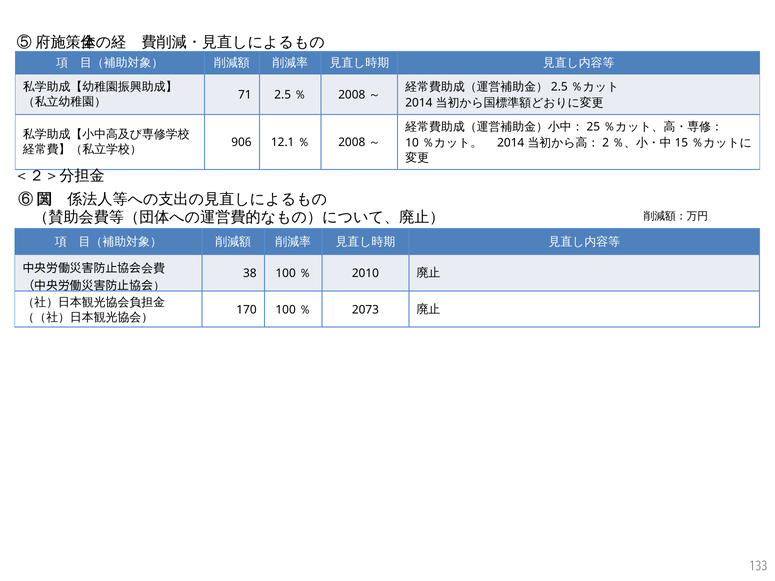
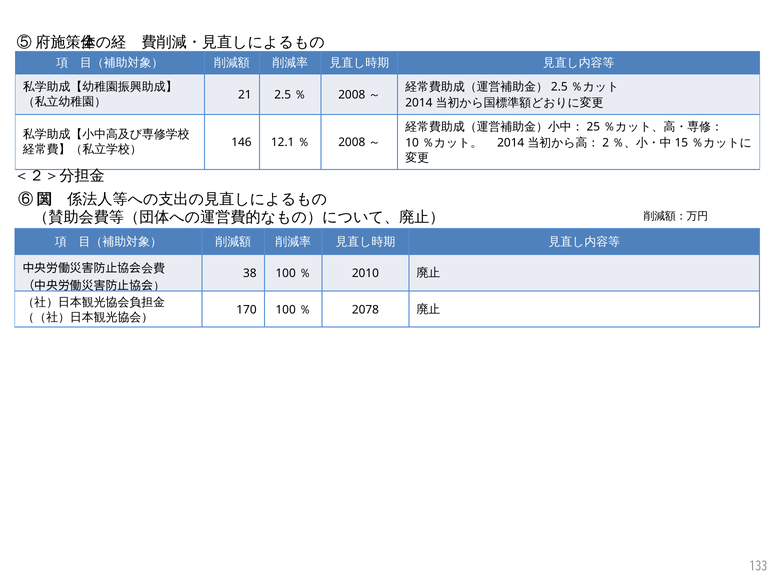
71: 71 -> 21 (245, 95)
906: 906 -> 146 (241, 143)
2073: 2073 -> 2078 (365, 310)
